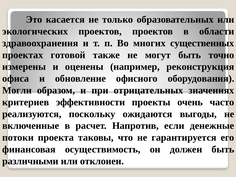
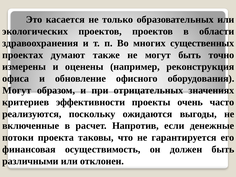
готовой: готовой -> думают (68, 55)
Могли: Могли -> Могут (17, 90)
